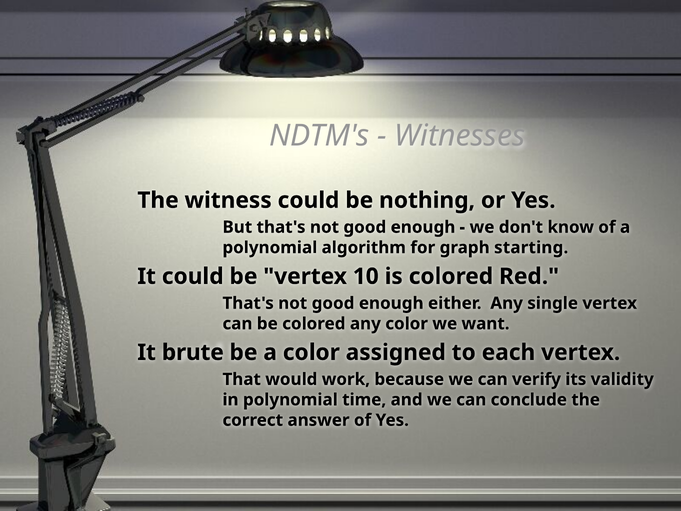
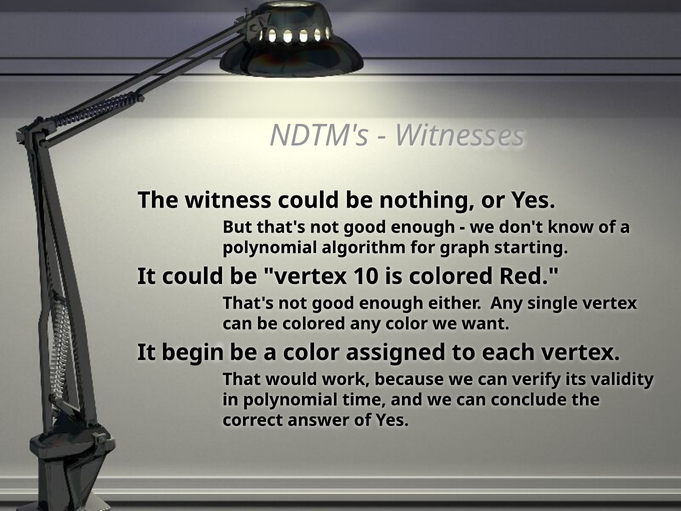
brute: brute -> begin (193, 352)
